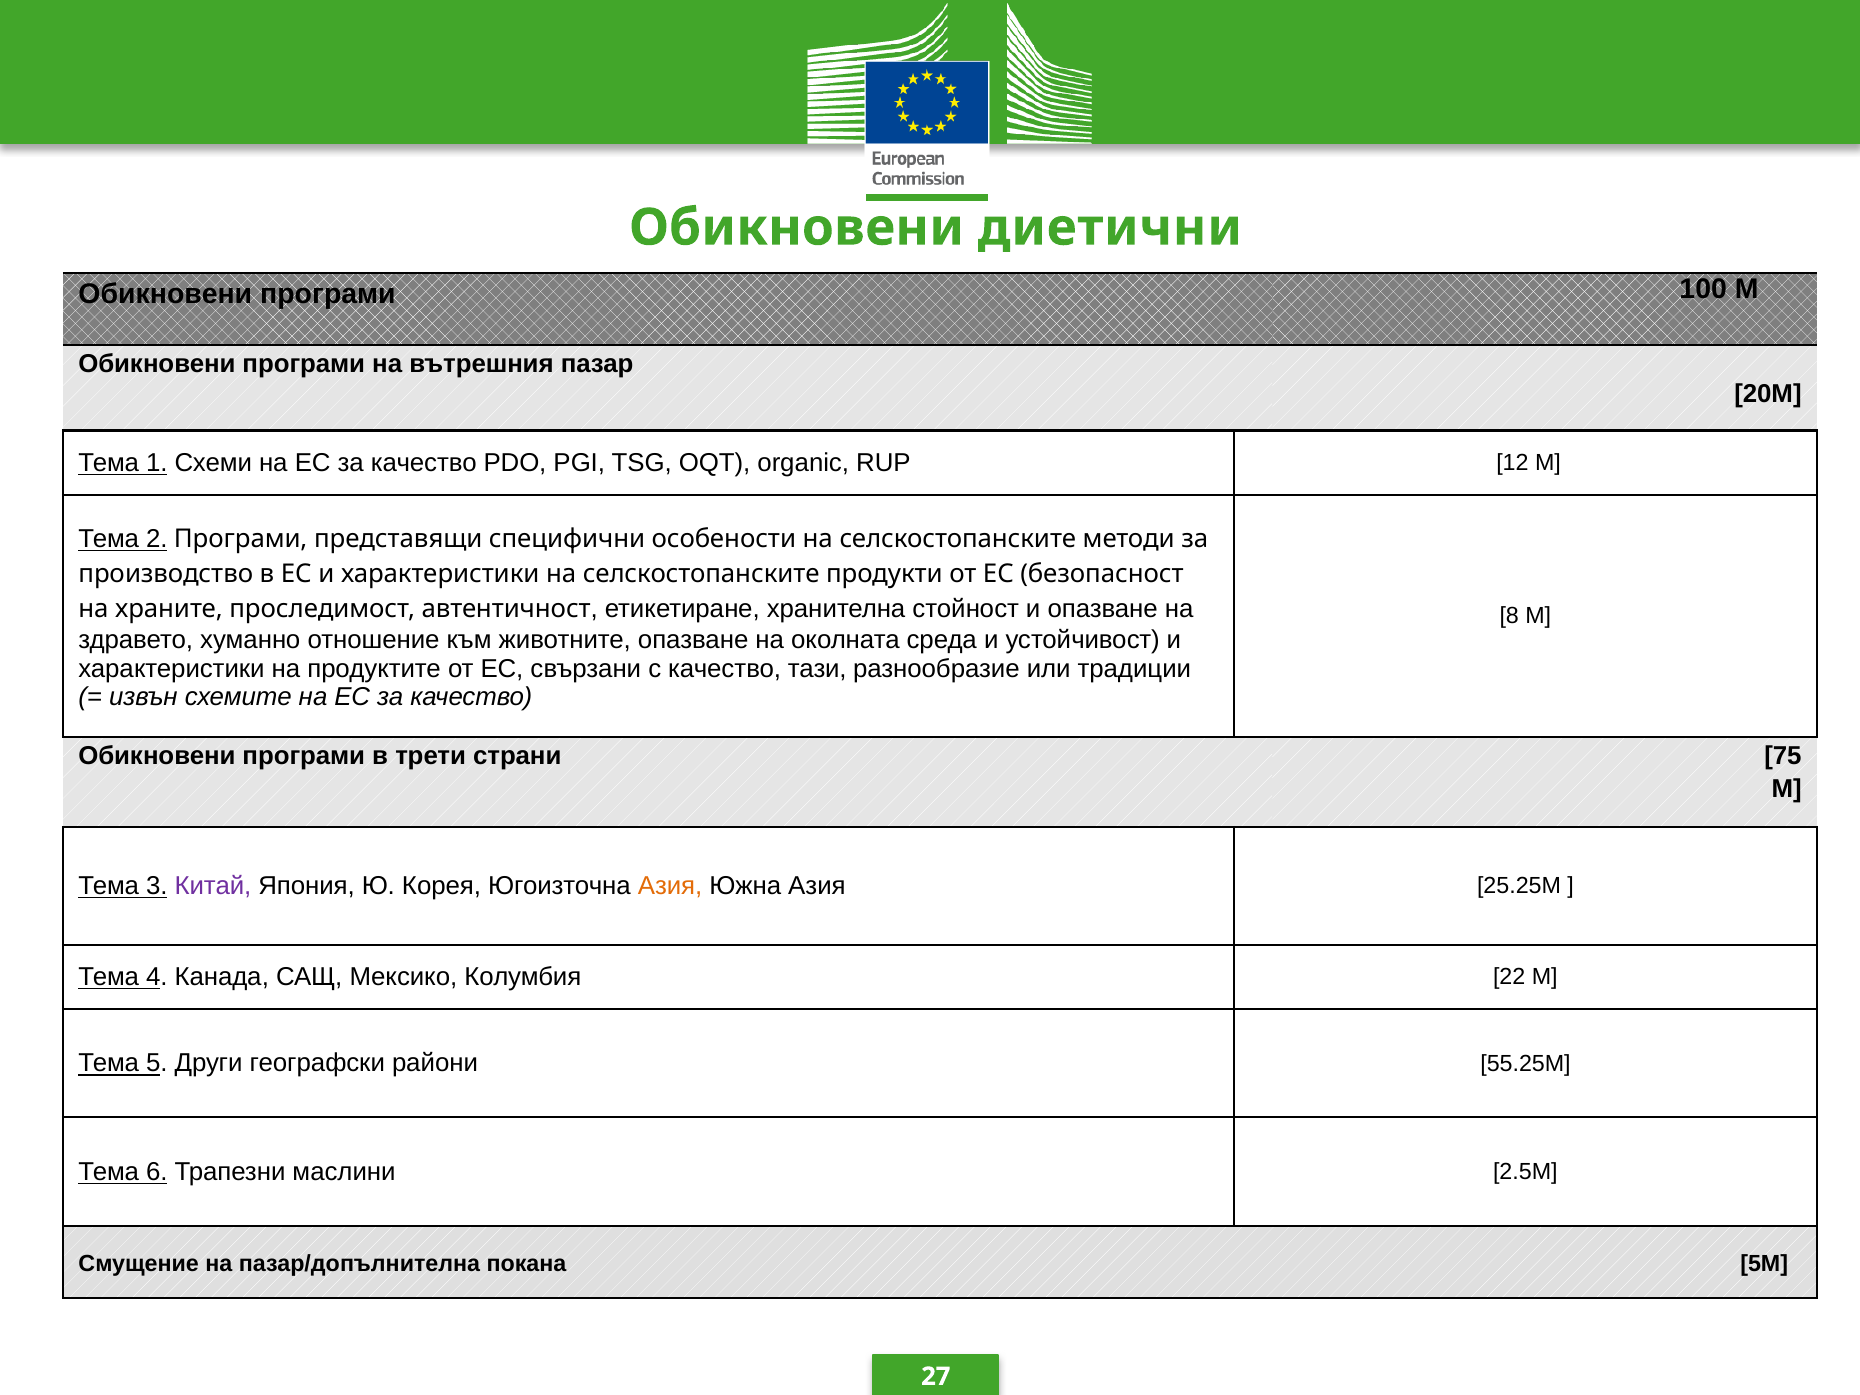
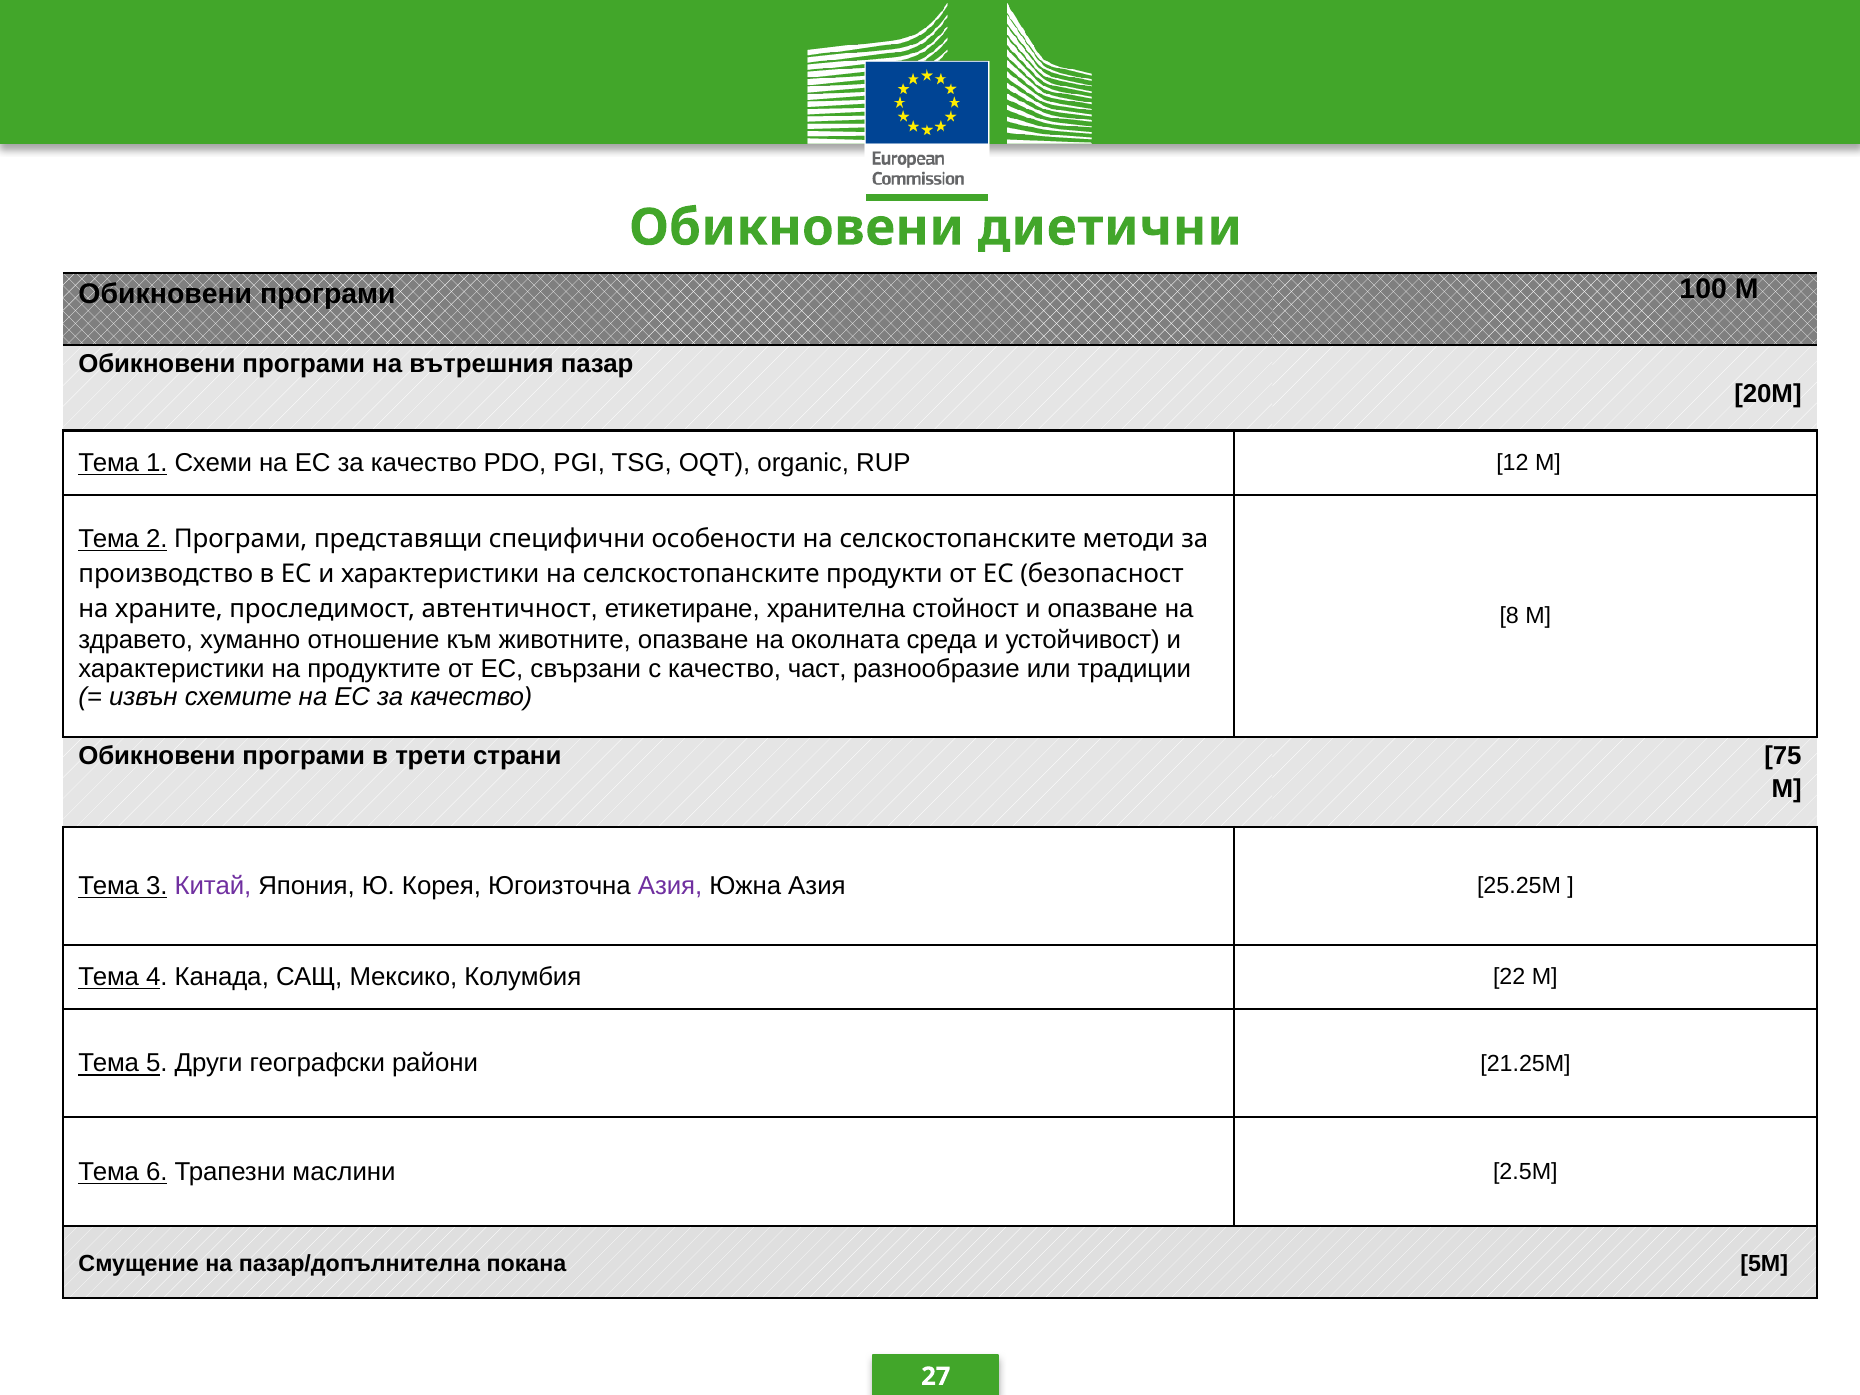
тази: тази -> част (817, 669)
Азия colour: orange -> purple (670, 886)
55.25M: 55.25M -> 21.25M (1525, 1063)
